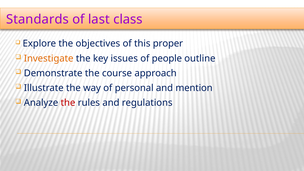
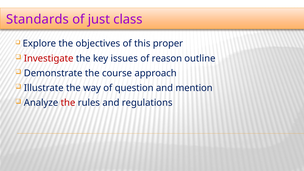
last: last -> just (99, 19)
Investigate colour: orange -> red (49, 58)
people: people -> reason (167, 58)
personal: personal -> question (134, 88)
